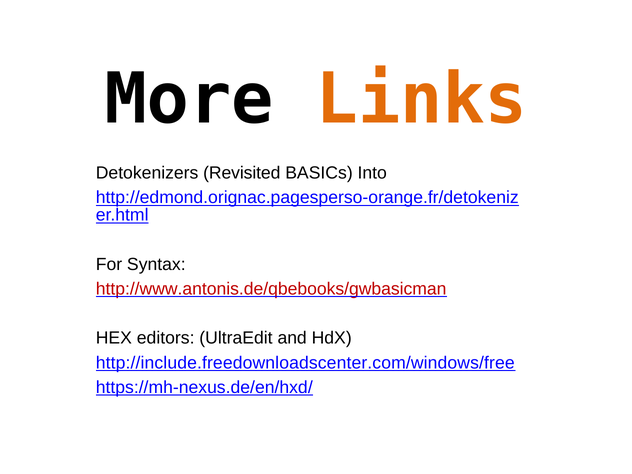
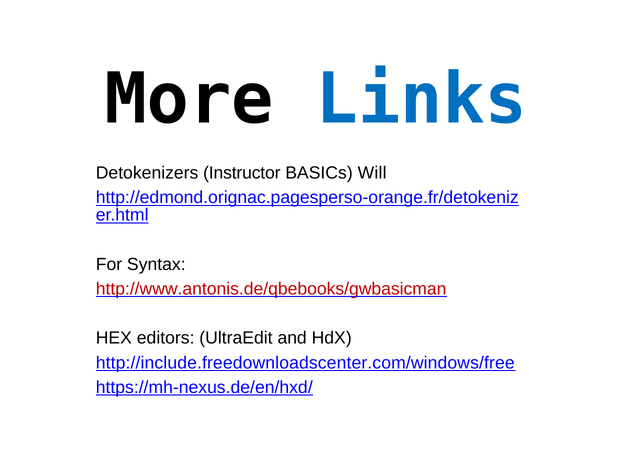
Links colour: orange -> blue (421, 100)
Revisited: Revisited -> Instructor (242, 173)
Into: Into -> Will (372, 173)
